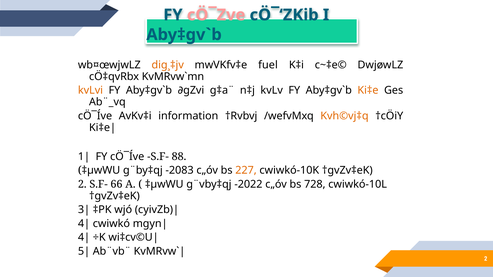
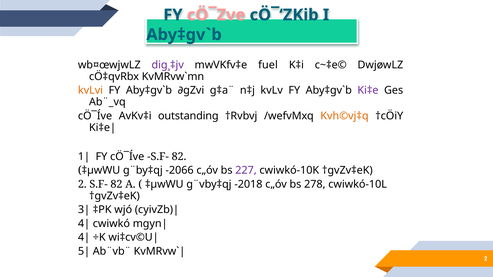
dig¸‡jv colour: orange -> purple (168, 65)
Ki‡e colour: orange -> purple (368, 91)
information: information -> outstanding (188, 116)
cÖ¯Íve S.F- 88: 88 -> 82 (179, 157)
-2083: -2083 -> -2066 (180, 171)
227 colour: orange -> purple (246, 171)
2 S.F- 66: 66 -> 82 (117, 184)
-2022: -2022 -> -2018 (248, 184)
728: 728 -> 278 (315, 184)
